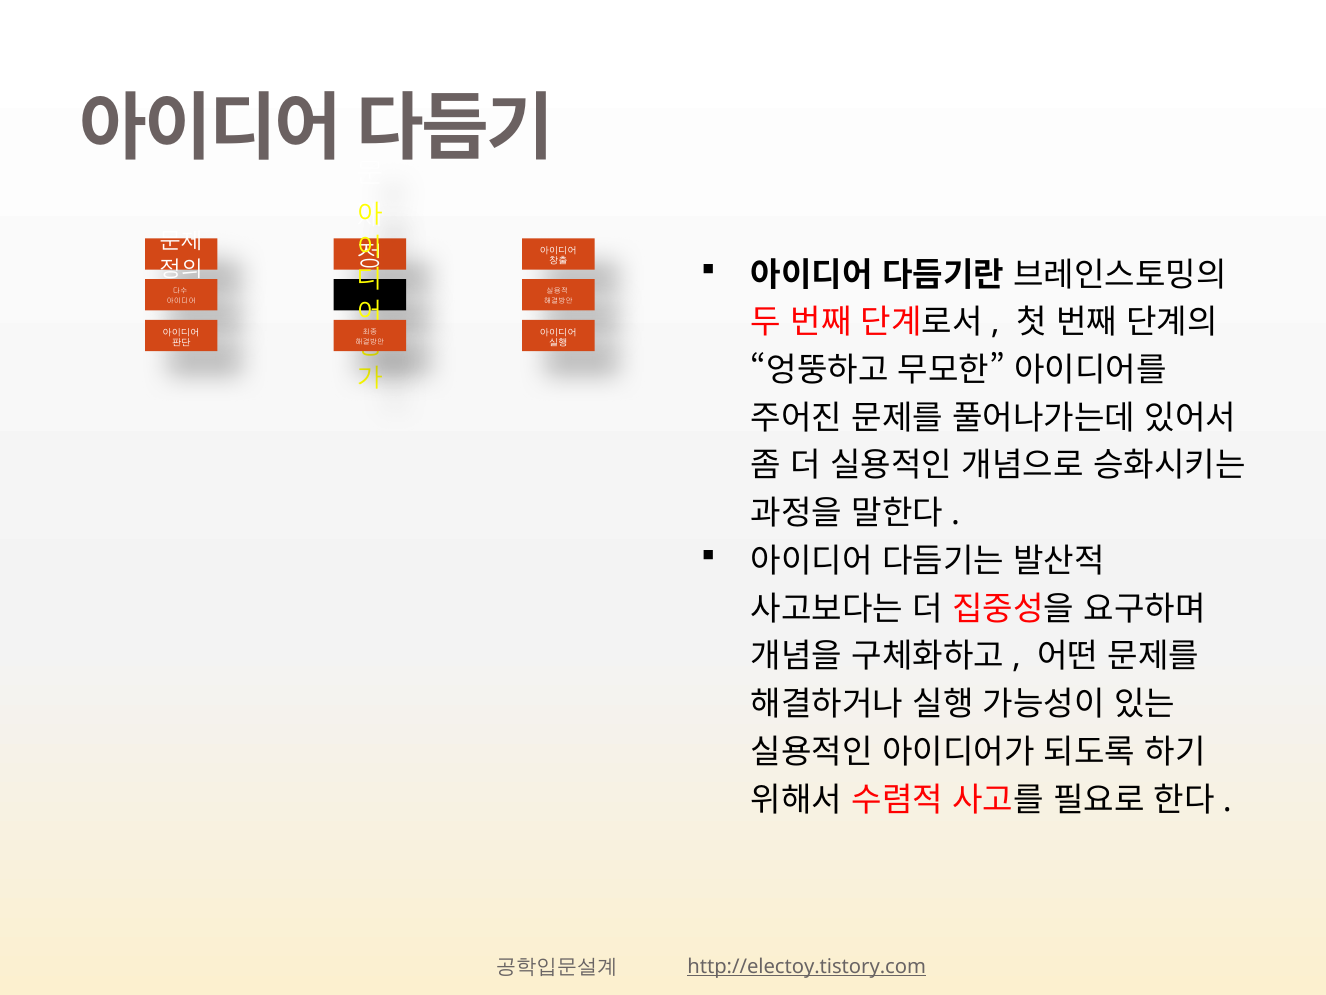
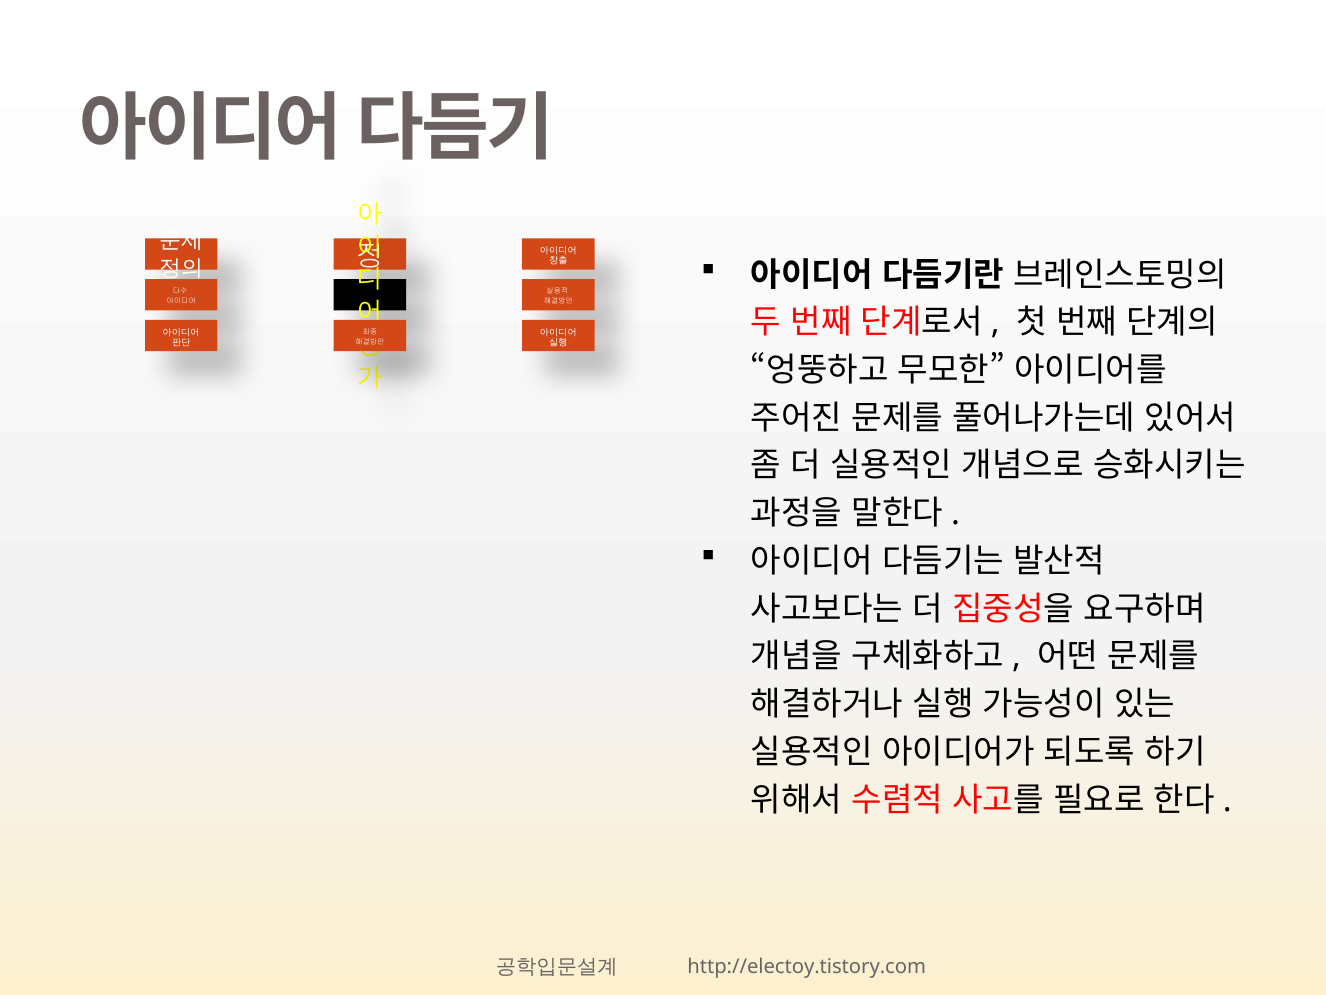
http://electoy.tistory.com underline: present -> none (807, 966)
